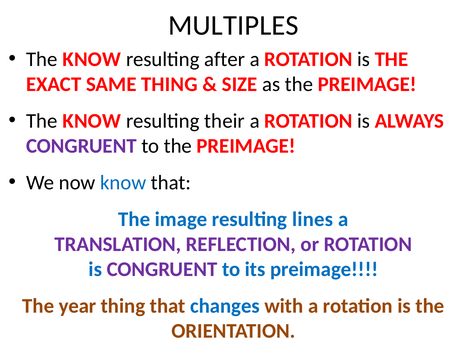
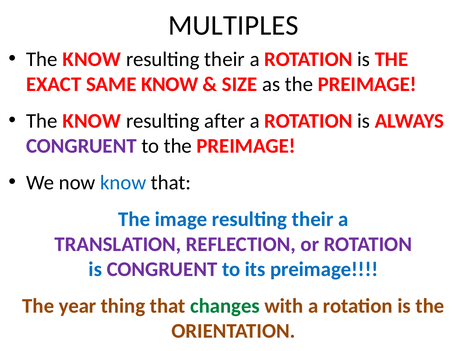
after: after -> their (225, 59)
SAME THING: THING -> KNOW (170, 84)
their: their -> after (225, 121)
image resulting lines: lines -> their (313, 219)
changes colour: blue -> green (225, 305)
